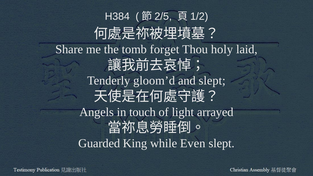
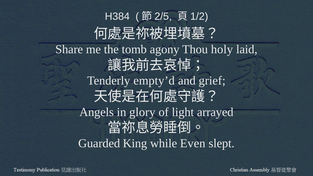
forget: forget -> agony (165, 49)
gloom’d: gloom’d -> empty’d (154, 81)
and slept: slept -> grief (212, 81)
touch: touch -> glory (142, 112)
